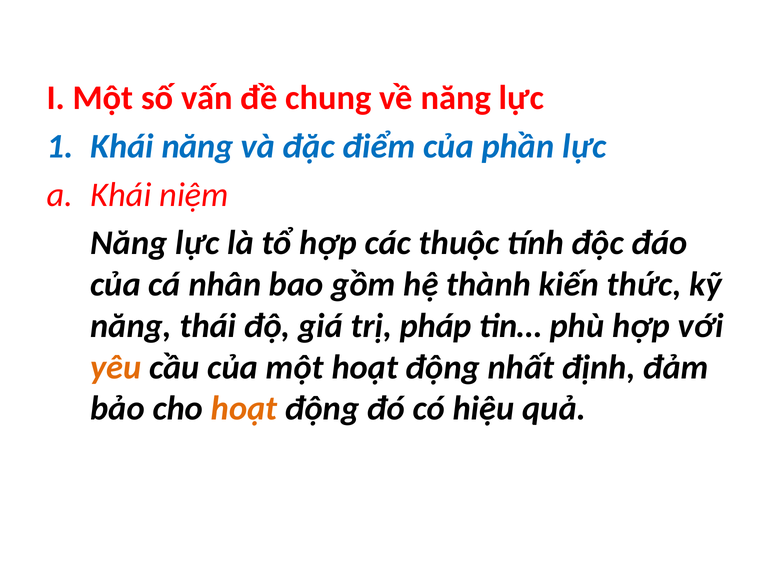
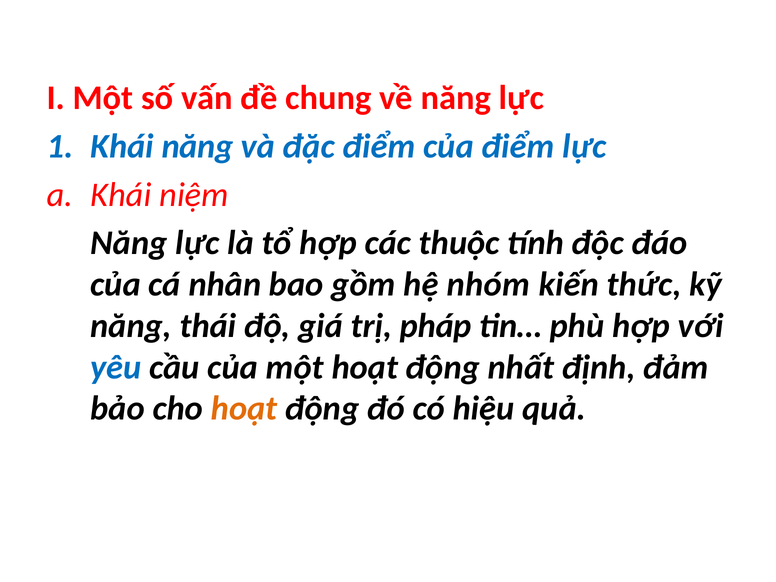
của phần: phần -> điểm (518, 146)
thành: thành -> nhóm (488, 284)
yêu colour: orange -> blue (116, 367)
